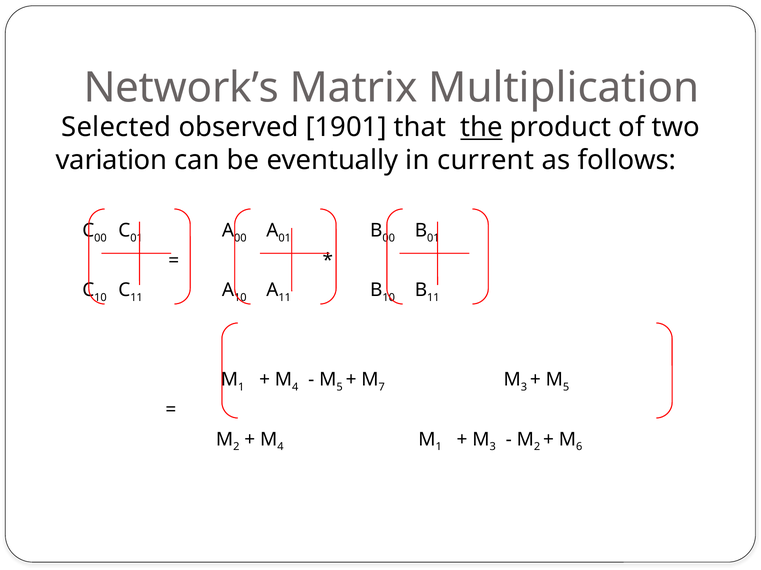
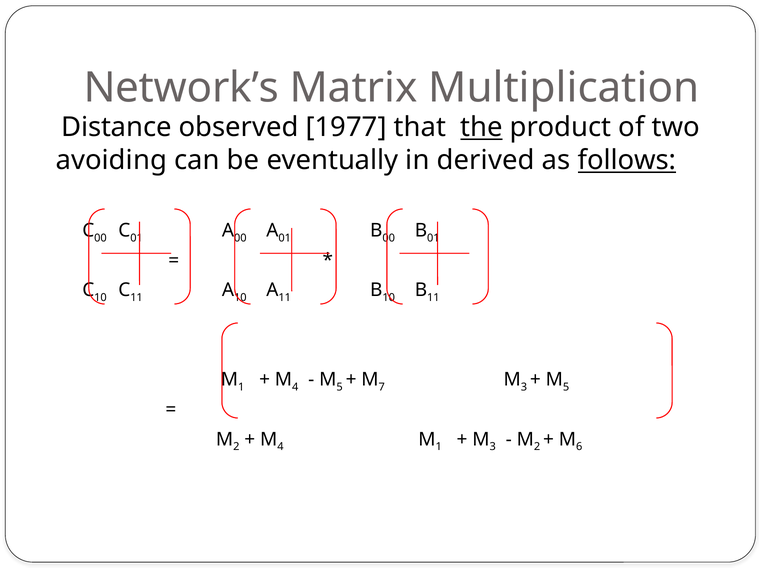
Selected: Selected -> Distance (116, 128)
1901: 1901 -> 1977 (346, 128)
variation: variation -> avoiding (111, 161)
current: current -> derived (486, 161)
follows underline: none -> present (627, 161)
